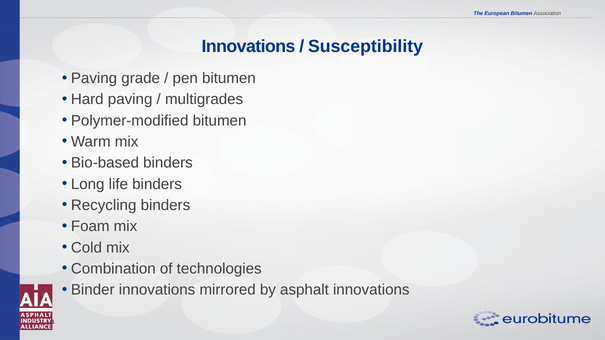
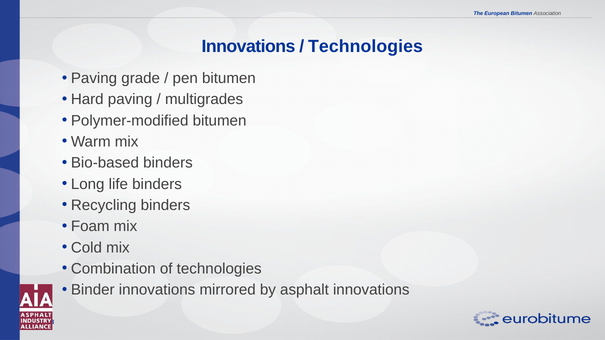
Susceptibility: Susceptibility -> Technologies (366, 46)
